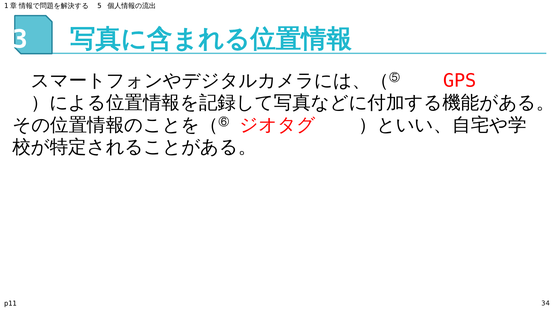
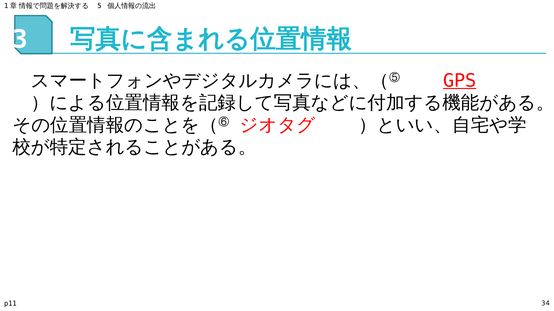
GPS underline: none -> present (460, 81)
